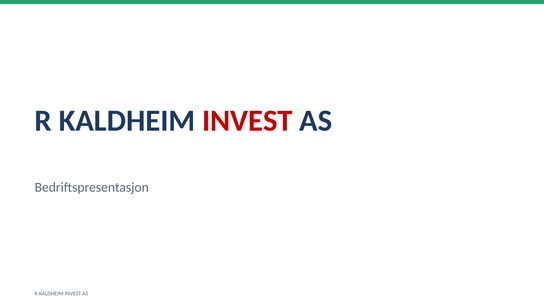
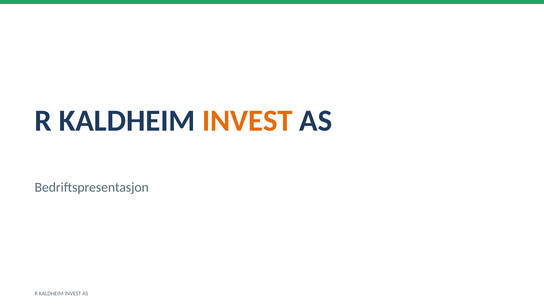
INVEST colour: red -> orange (247, 121)
